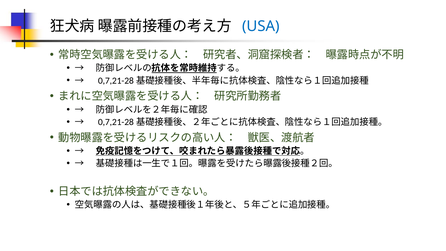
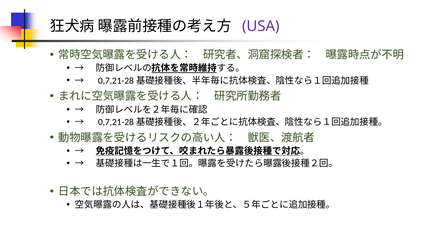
USA colour: blue -> purple (261, 26)
